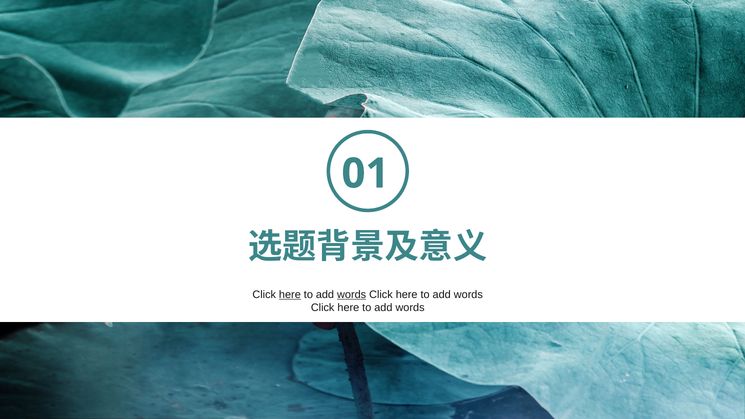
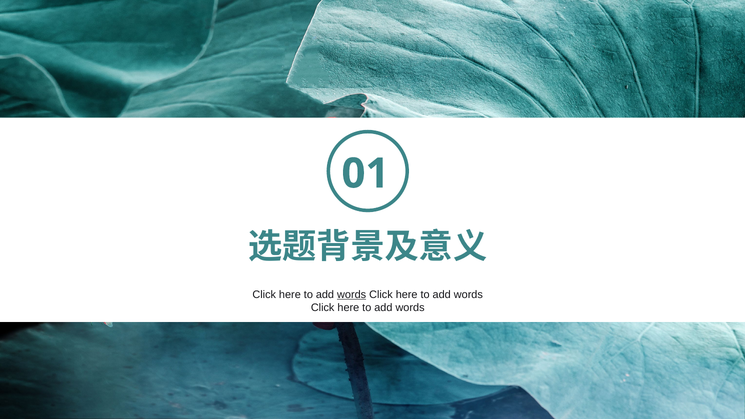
here underline: present -> none (290, 295)
